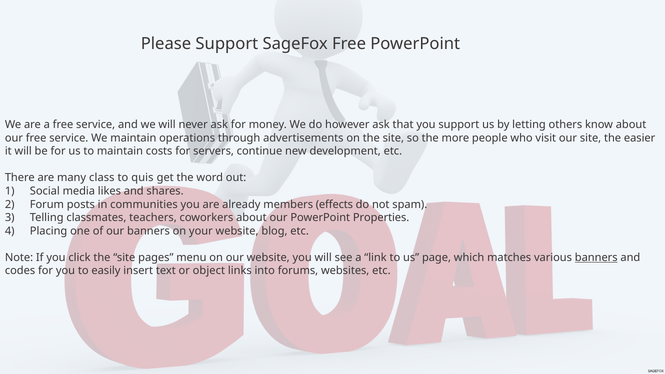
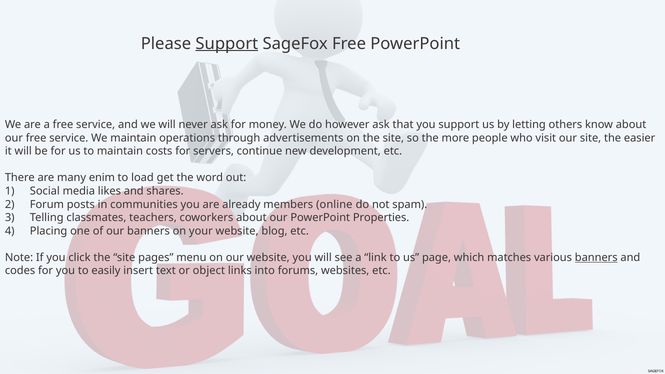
Support underline: none -> present (227, 44)
class: class -> enim (102, 178)
quis: quis -> load (142, 178)
effects: effects -> online (334, 204)
